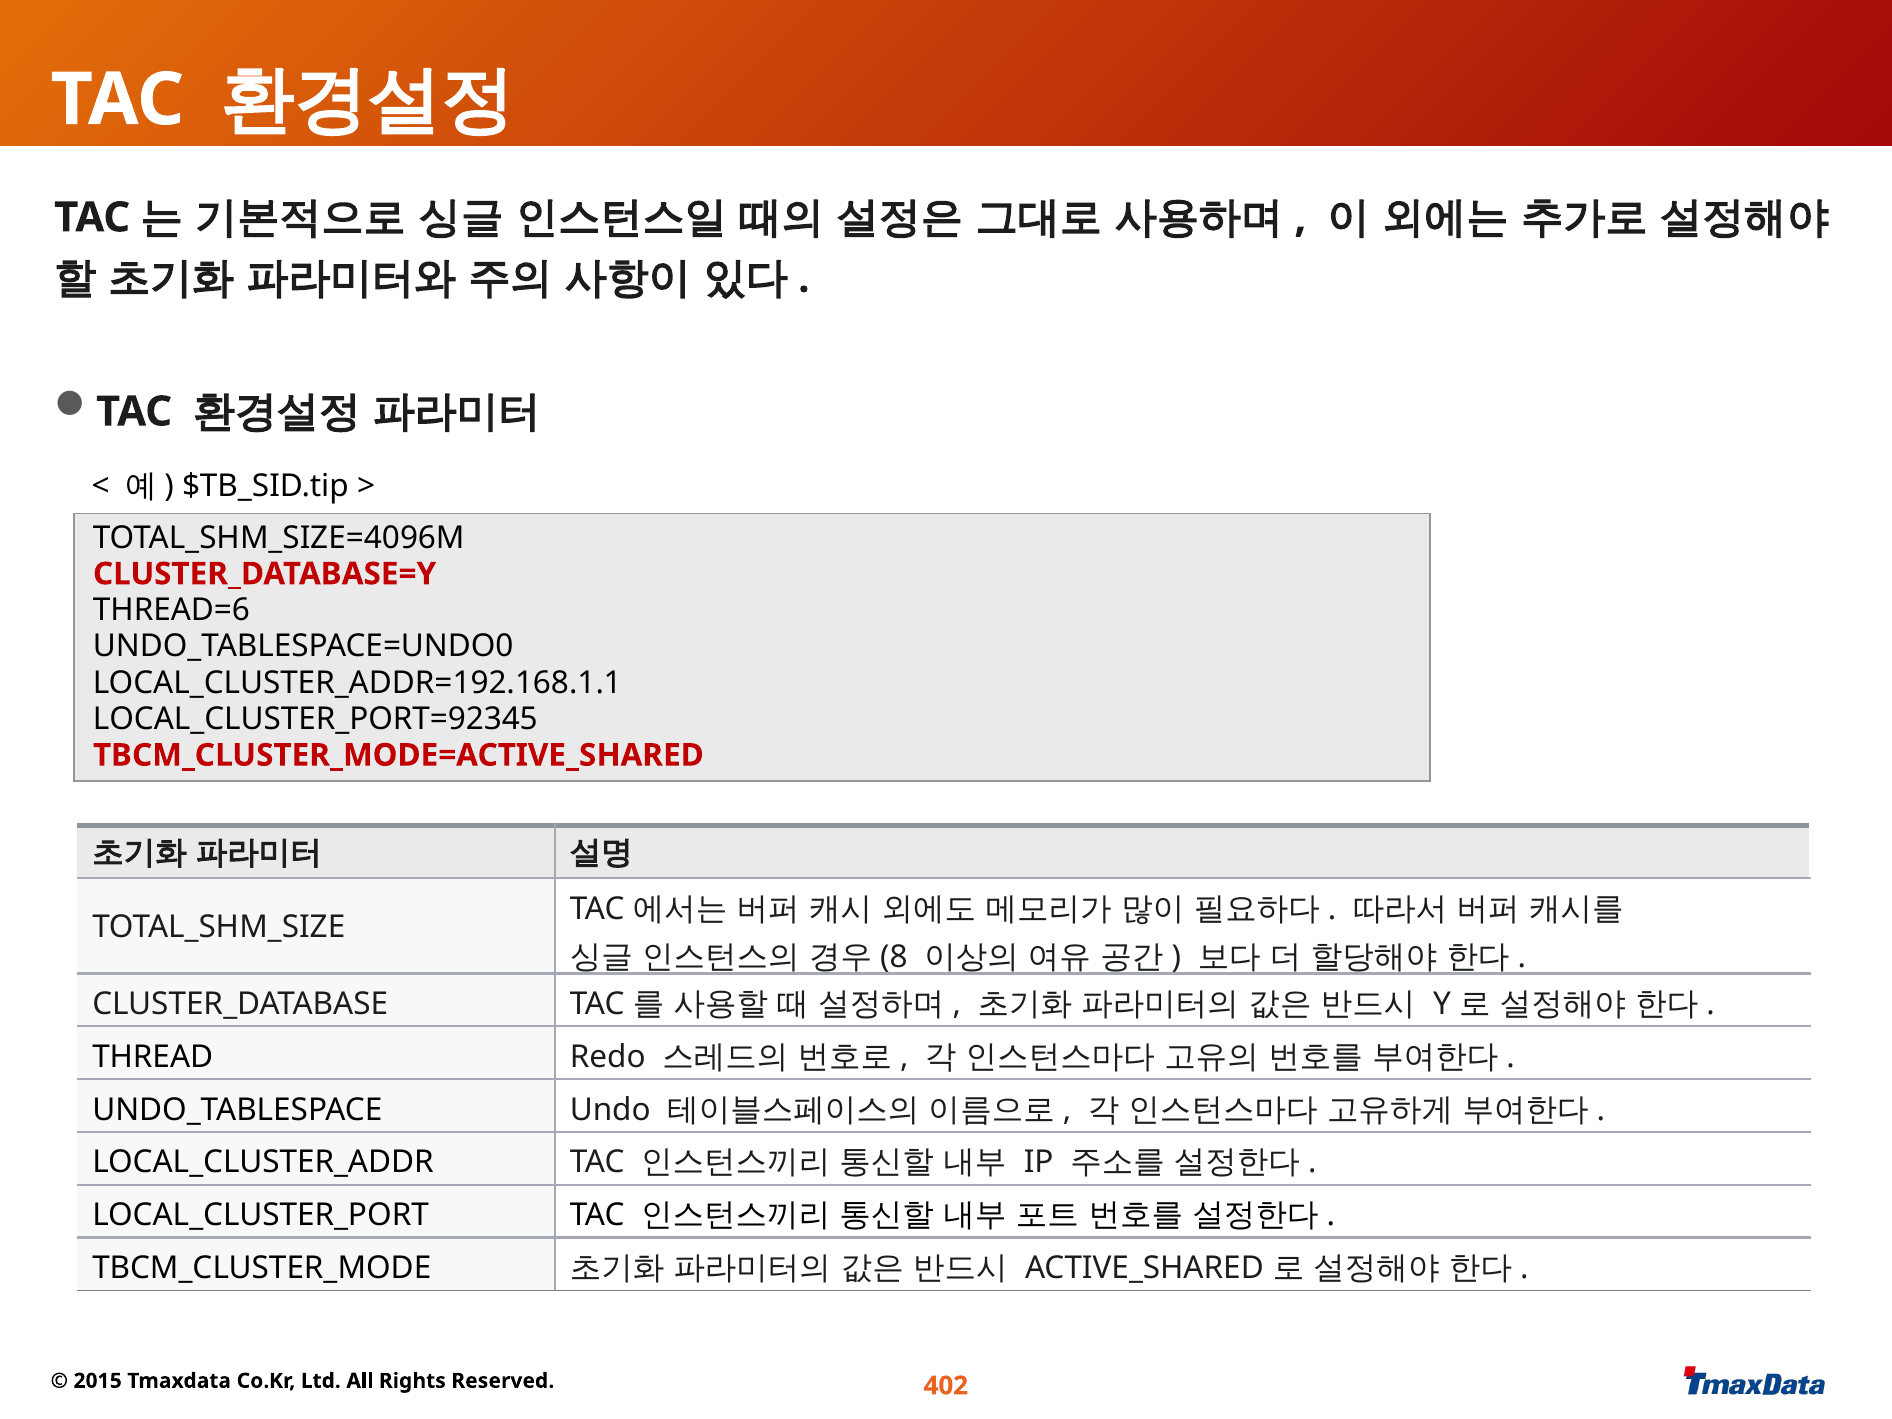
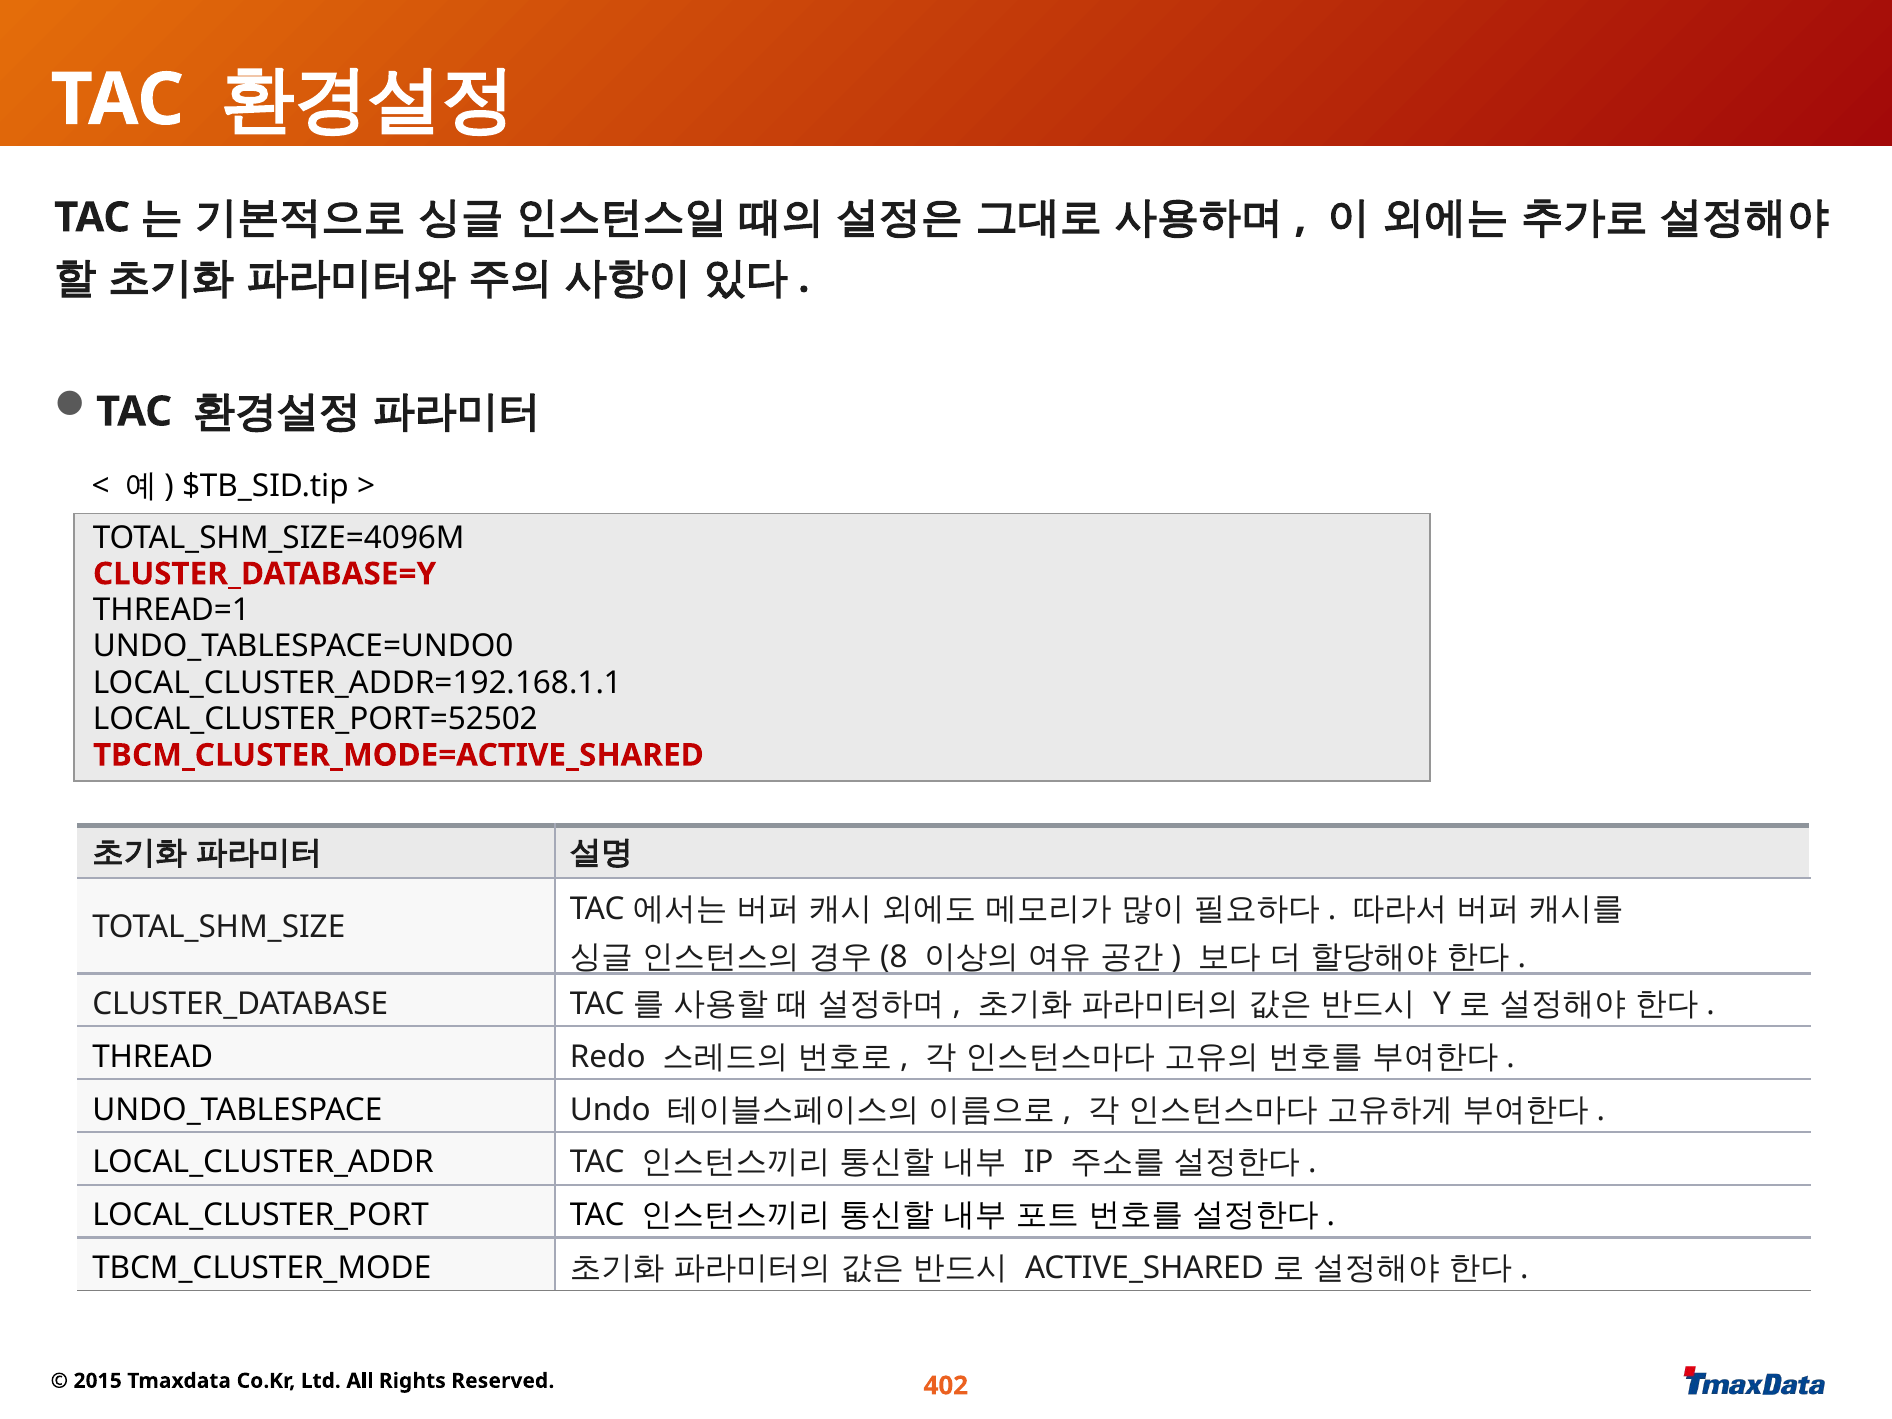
THREAD=6: THREAD=6 -> THREAD=1 (171, 610)
LOCAL_CLUSTER_PORT=92345: LOCAL_CLUSTER_PORT=92345 -> LOCAL_CLUSTER_PORT=52502 (315, 719)
